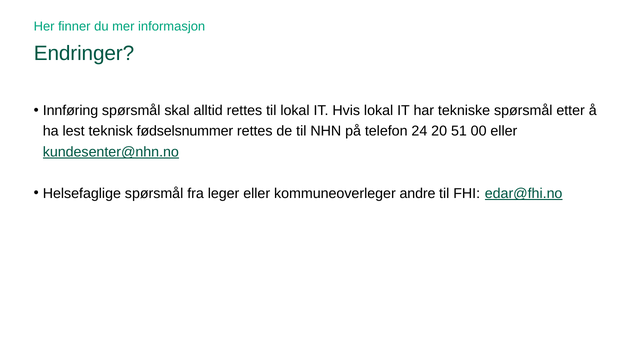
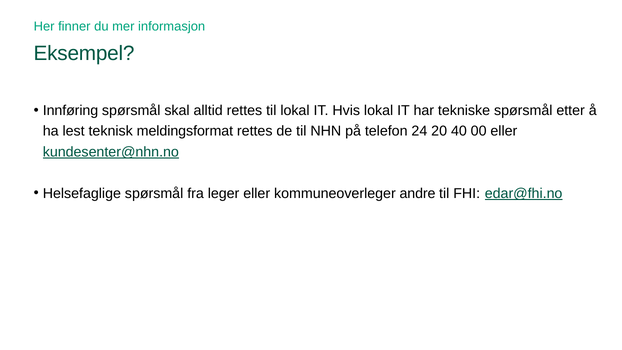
Endringer: Endringer -> Eksempel (84, 54)
fødselsnummer: fødselsnummer -> meldingsformat (185, 131)
51: 51 -> 40 (459, 131)
